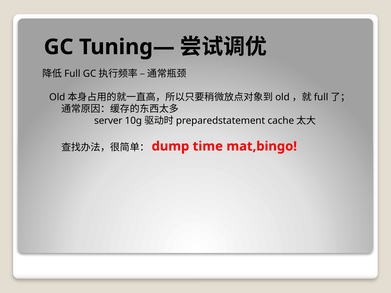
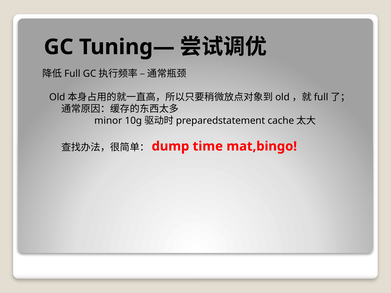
server: server -> minor (108, 121)
